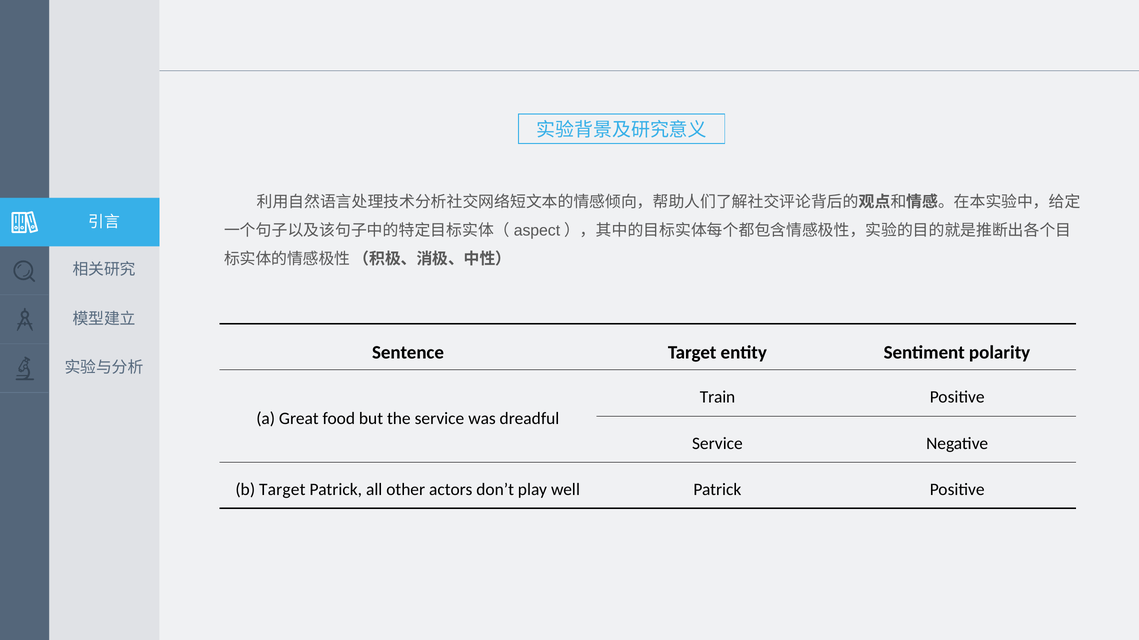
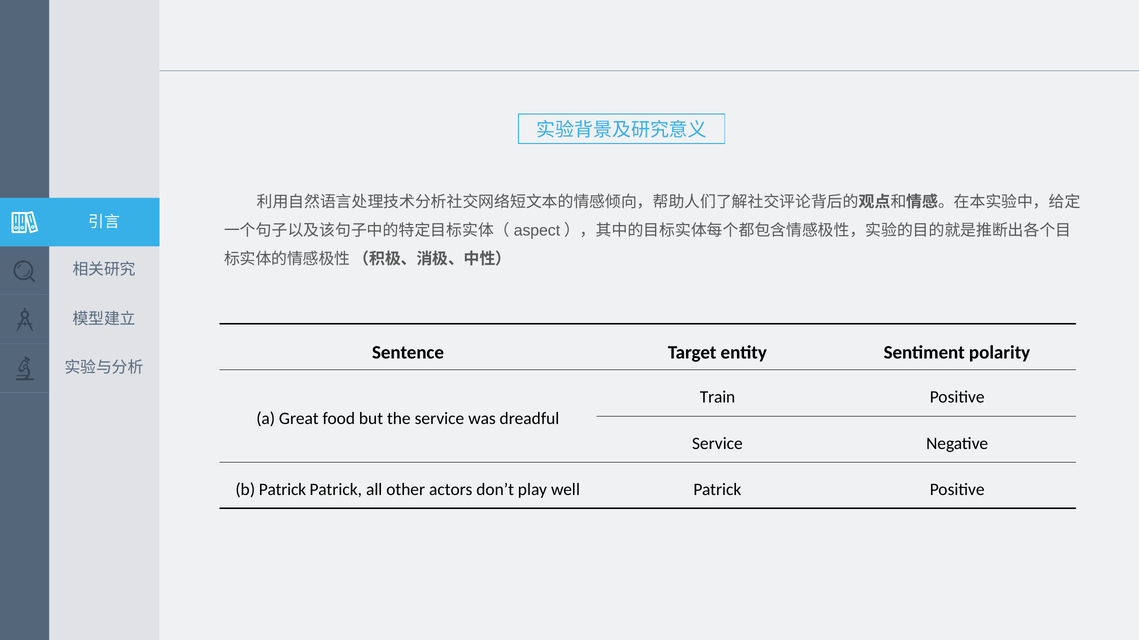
b Target: Target -> Patrick (282, 490)
